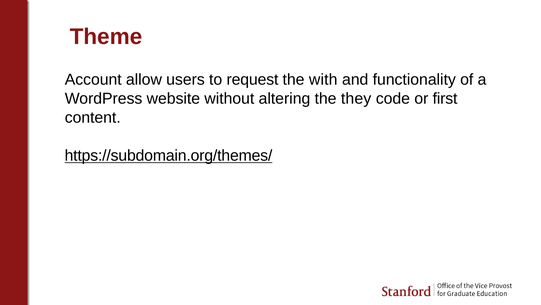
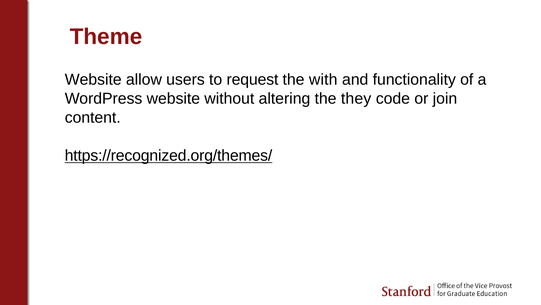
Account: Account -> Website (93, 80)
first: first -> join (445, 99)
https://subdomain.org/themes/: https://subdomain.org/themes/ -> https://recognized.org/themes/ (168, 155)
